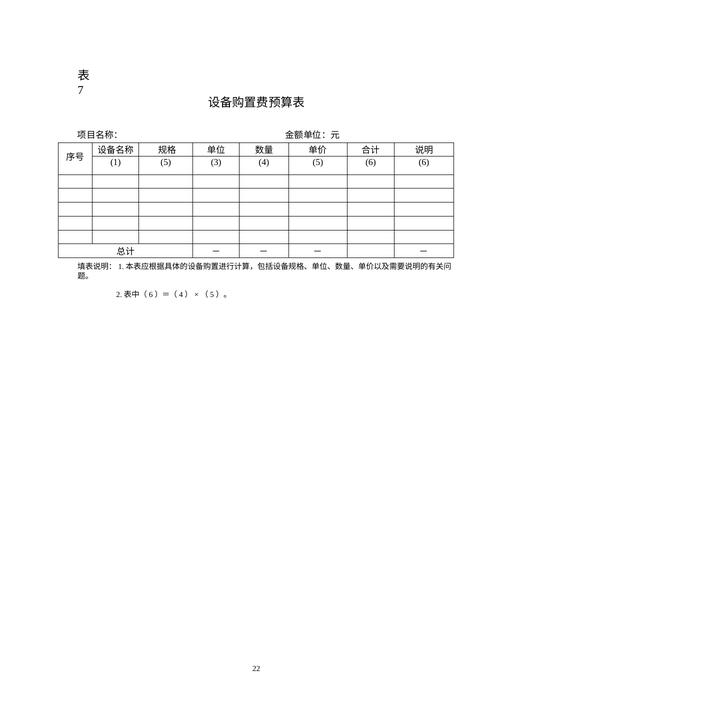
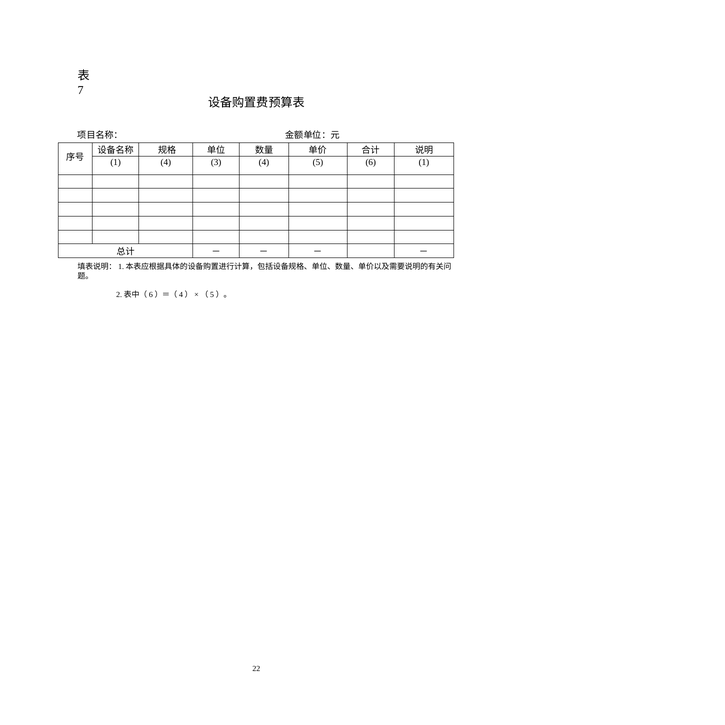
1 5: 5 -> 4 (166, 163)
6 6: 6 -> 1 (424, 163)
